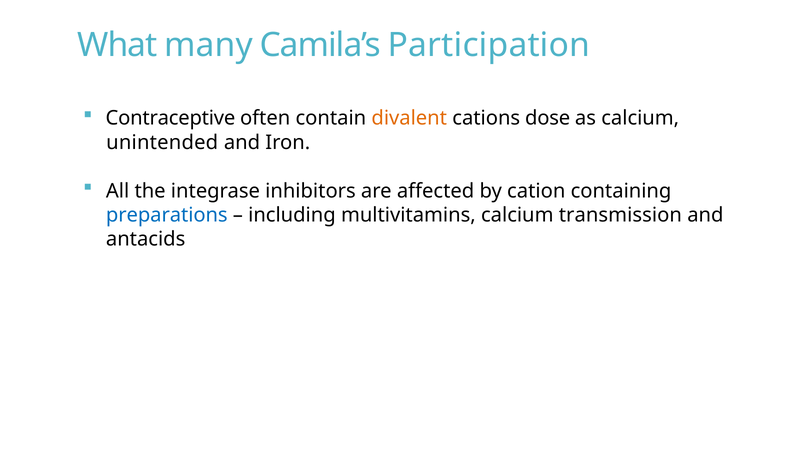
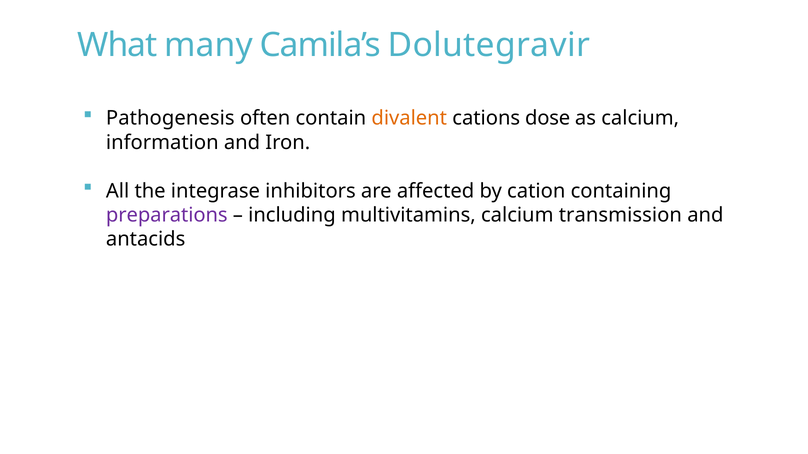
Participation: Participation -> Dolutegravir (489, 45)
Contraceptive: Contraceptive -> Pathogenesis (170, 118)
unintended: unintended -> information (162, 143)
preparations colour: blue -> purple (167, 215)
